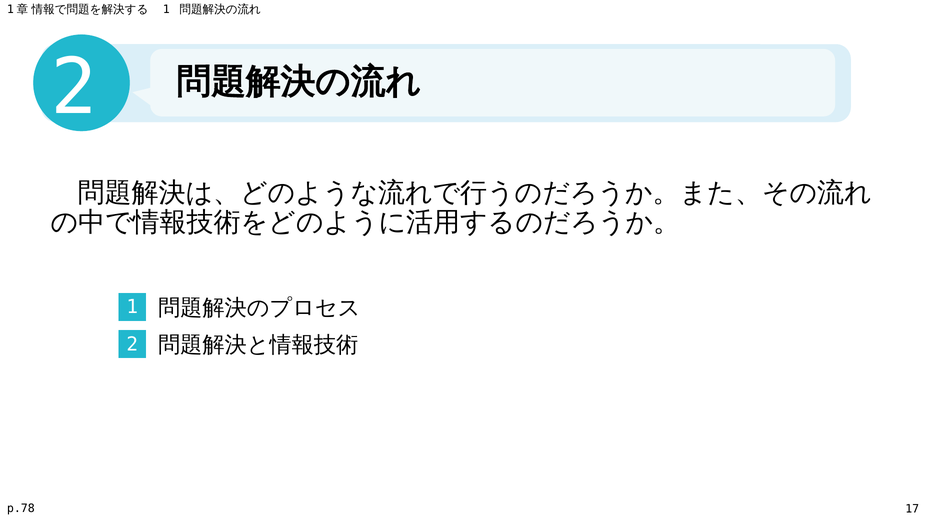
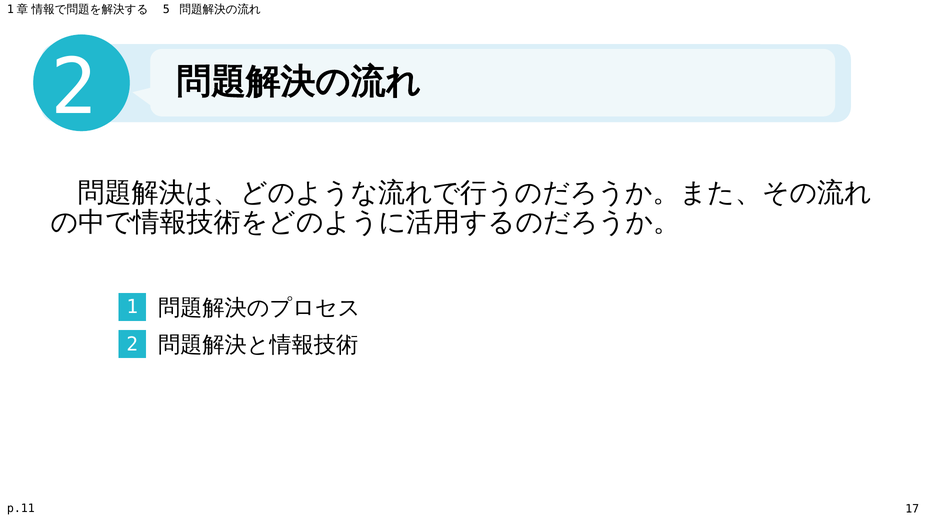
1: 1 -> 5 (166, 10)
p.78: p.78 -> p.11 (21, 508)
